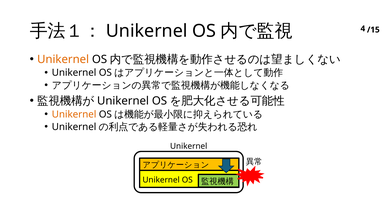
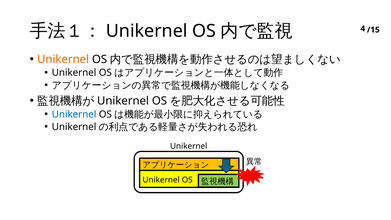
Unikernel colour: orange -> blue (74, 114)
